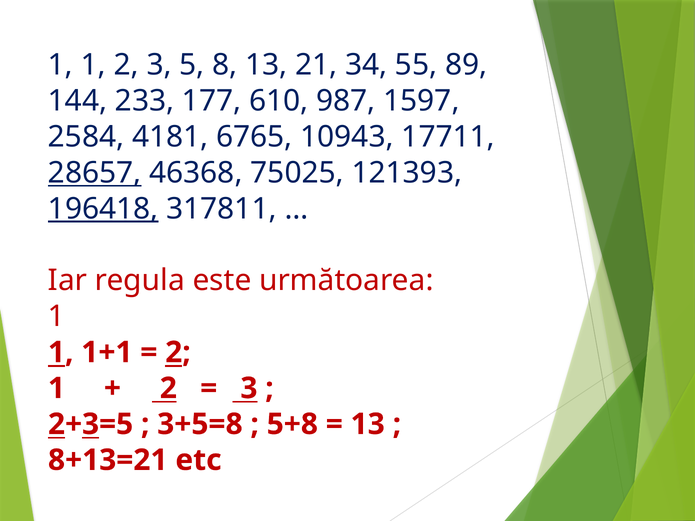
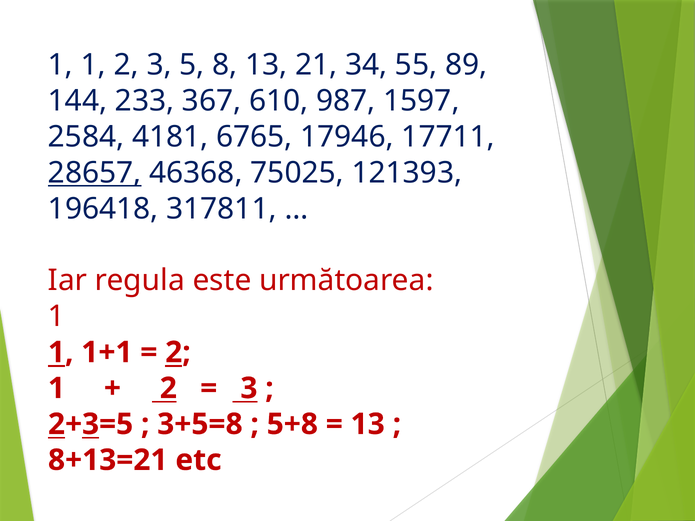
177: 177 -> 367 (212, 101)
10943: 10943 -> 17946 (347, 137)
196418 underline: present -> none (103, 209)
